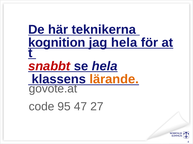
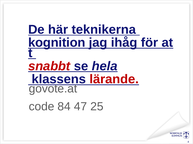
jag hela: hela -> ihåg (124, 43)
lärande colour: orange -> red (114, 80)
95: 95 -> 84 (64, 107)
27: 27 -> 25 (97, 107)
